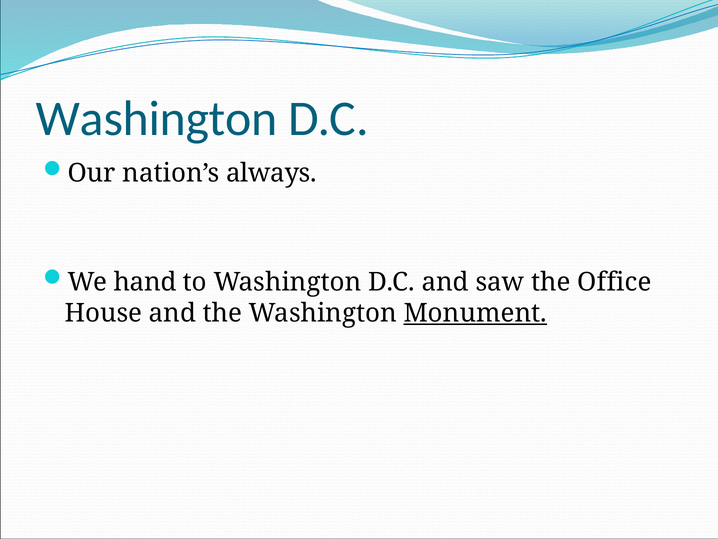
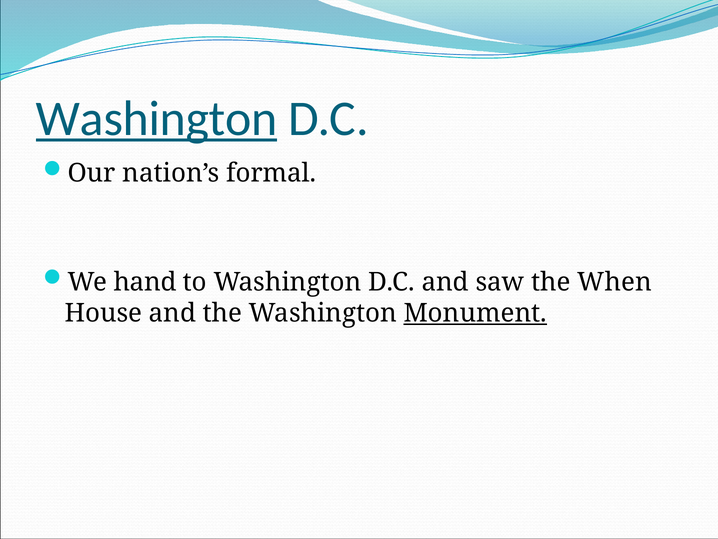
Washington underline: none -> present (157, 119)
always: always -> formal (271, 173)
Office: Office -> When (615, 282)
